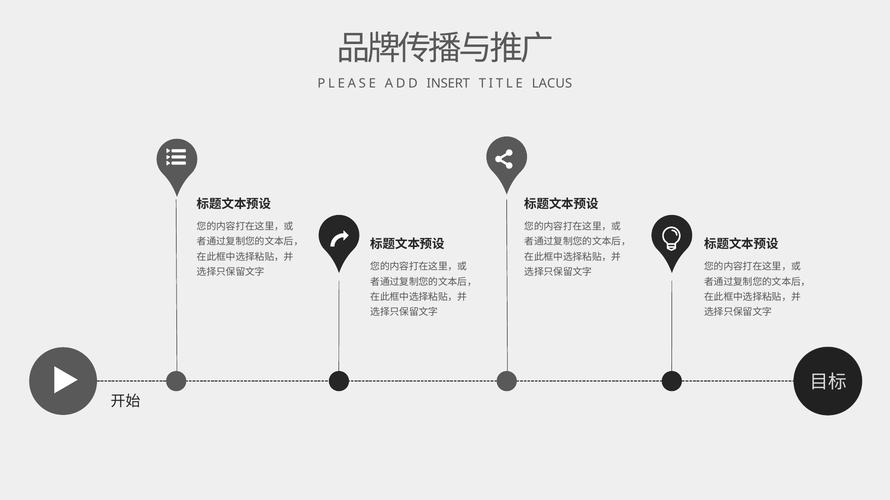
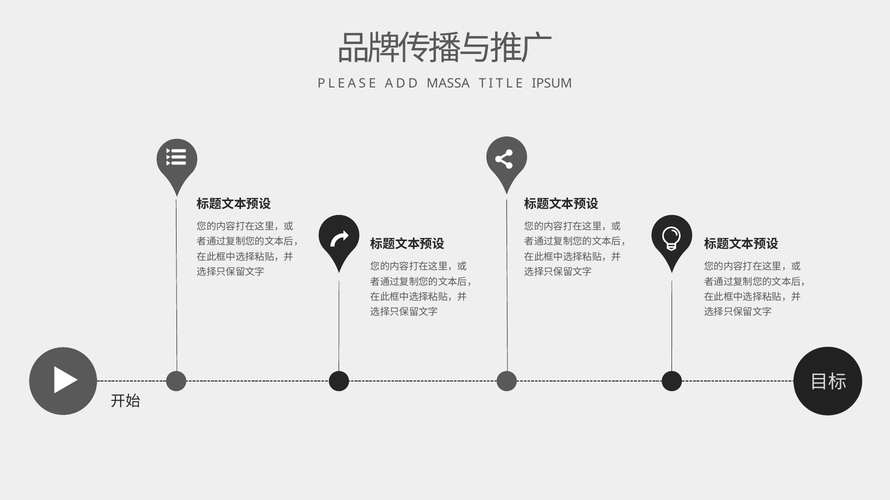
INSERT: INSERT -> MASSA (448, 84)
LACUS: LACUS -> IPSUM (552, 84)
